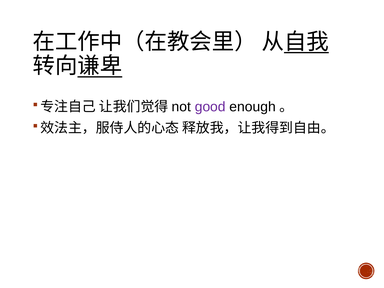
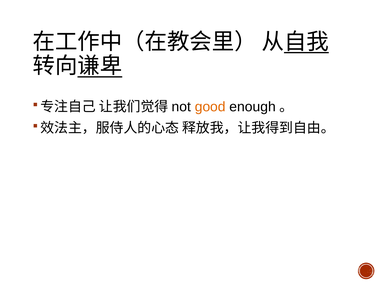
good colour: purple -> orange (210, 107)
